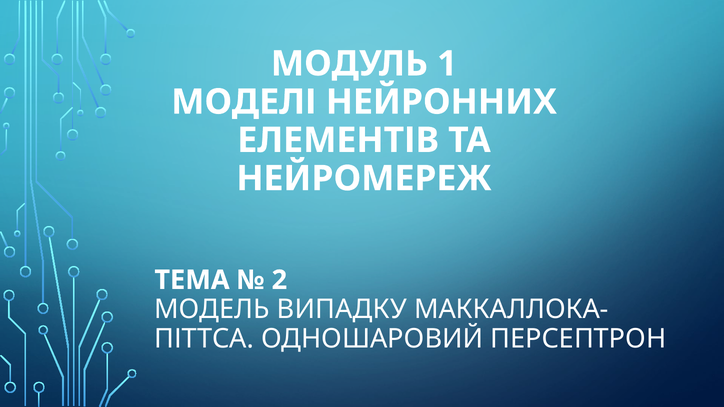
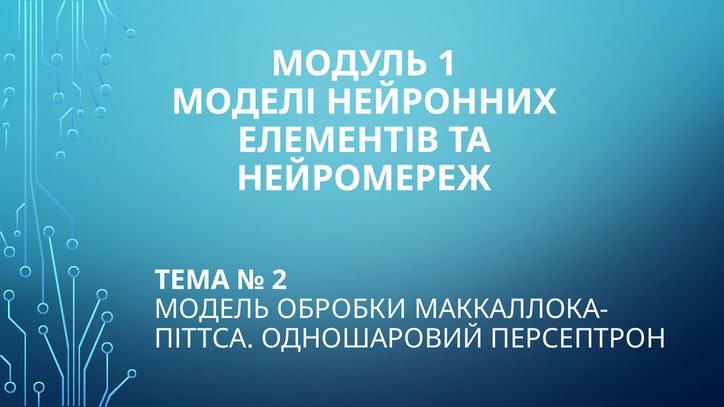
ВИПАДКУ: ВИПАДКУ -> ОБРОБКИ (342, 310)
